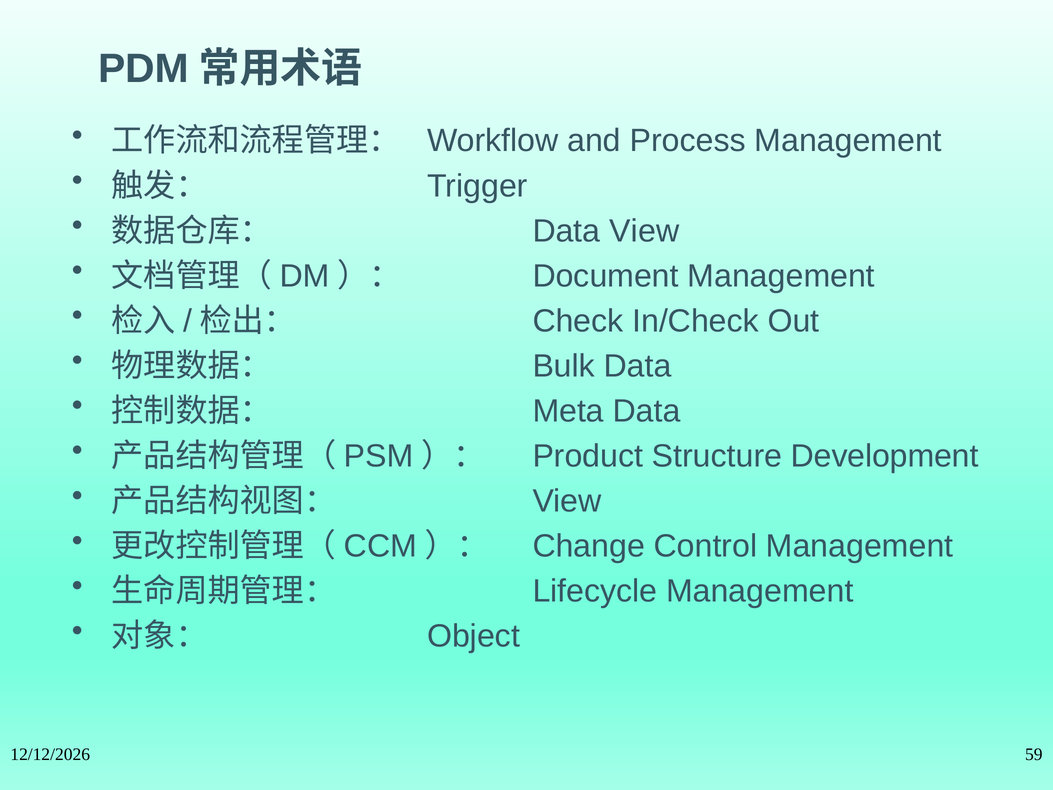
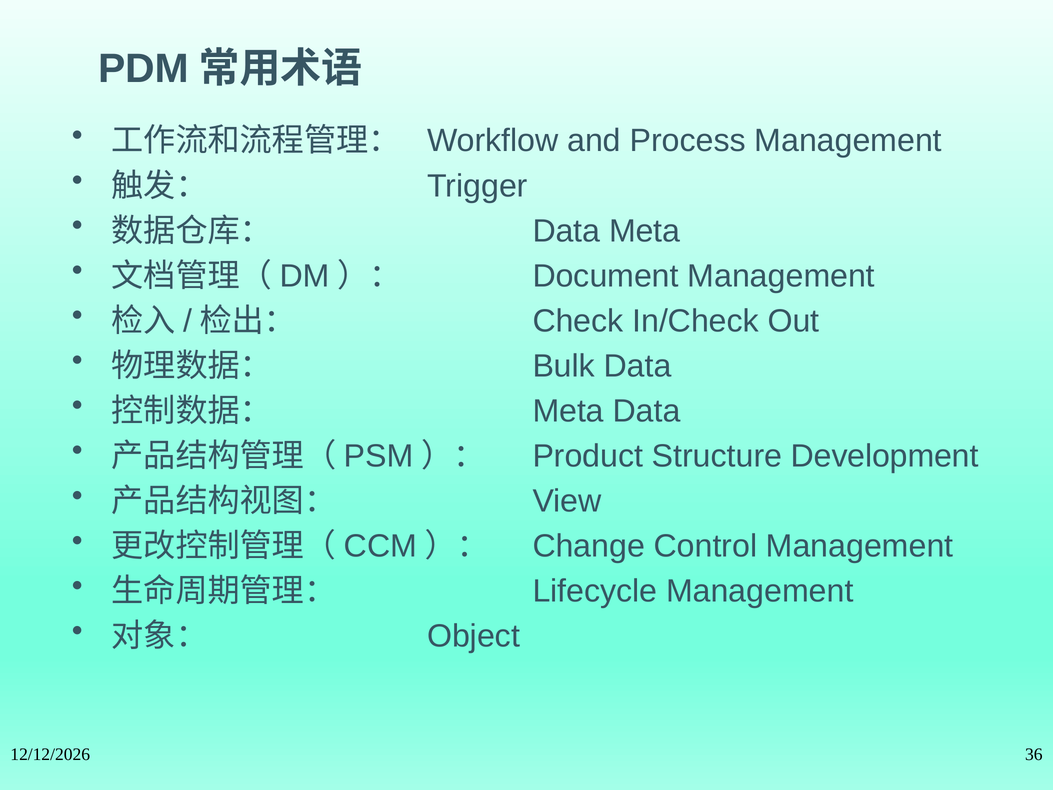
Data View: View -> Meta (645, 231)
59: 59 -> 36 (1034, 754)
